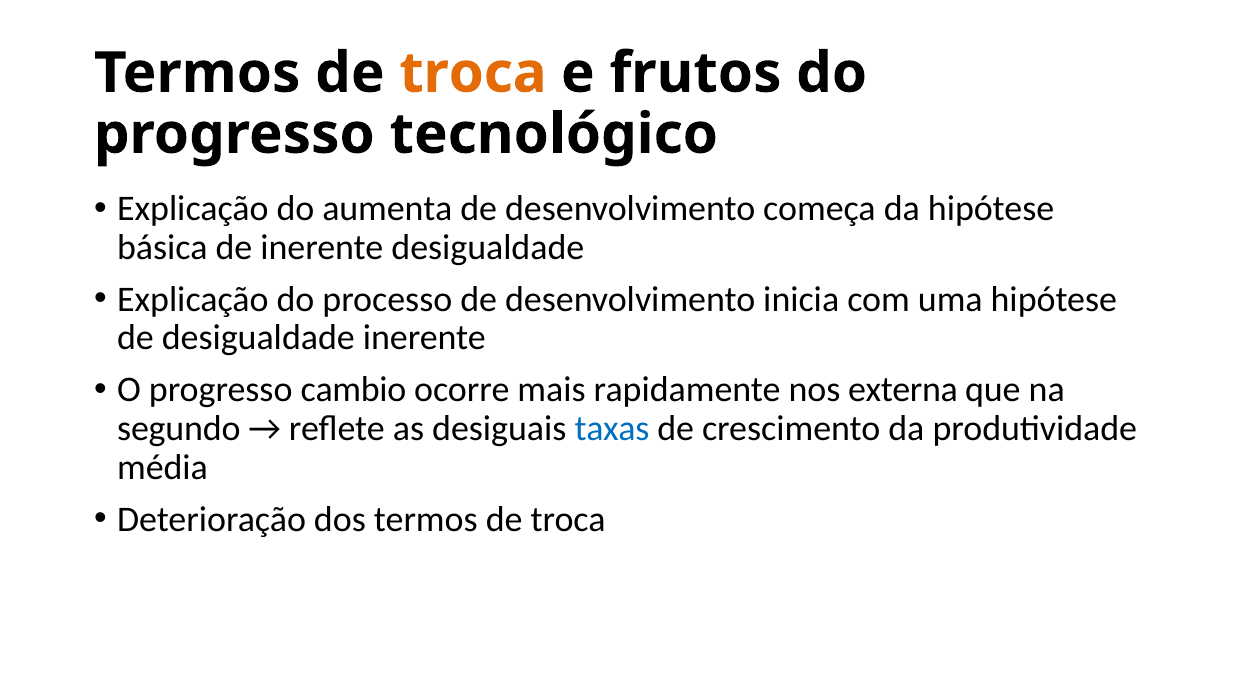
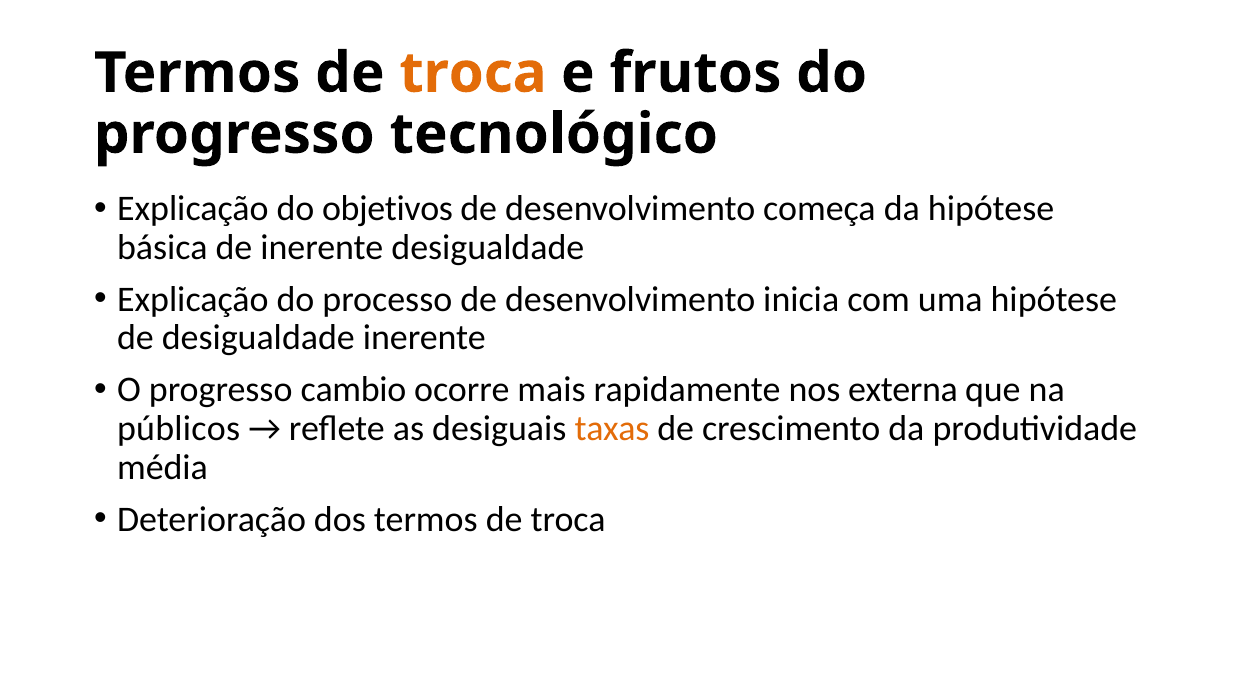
aumenta: aumenta -> objetivos (388, 208)
segundo: segundo -> públicos (179, 428)
taxas colour: blue -> orange (612, 428)
